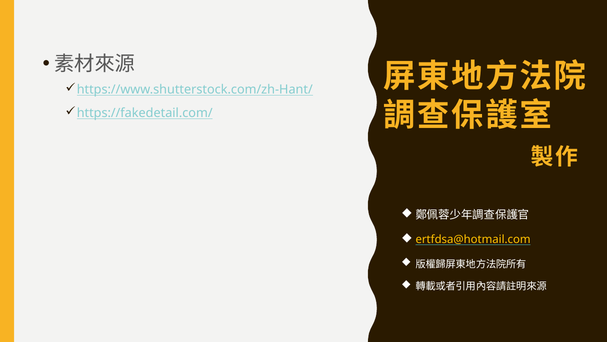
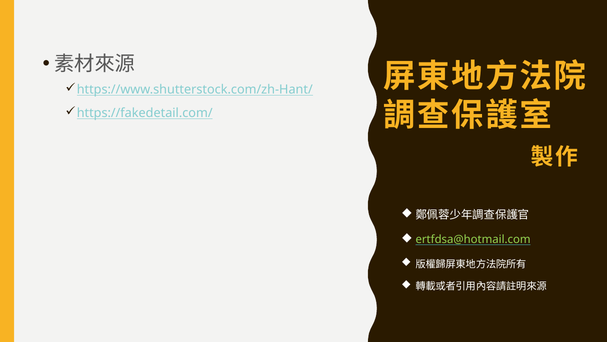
ertfdsa@hotmail.com colour: yellow -> light green (473, 239)
